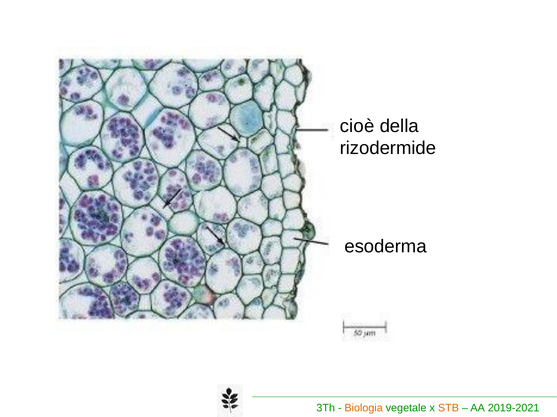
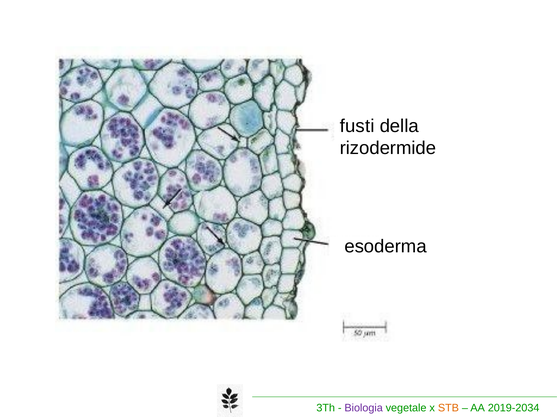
cioè: cioè -> fusti (357, 126)
Biologia colour: orange -> purple (364, 409)
2019-2021: 2019-2021 -> 2019-2034 (514, 409)
